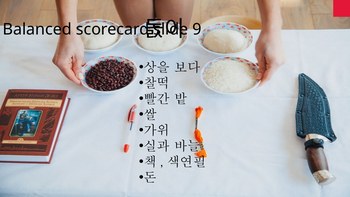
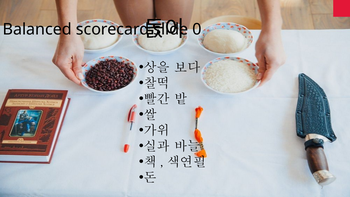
9: 9 -> 0 (197, 29)
